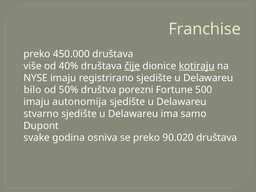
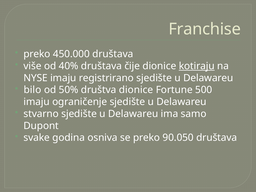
čije underline: present -> none (132, 66)
društva porezni: porezni -> dionice (136, 90)
autonomija: autonomija -> ograničenje (80, 102)
90.020: 90.020 -> 90.050 (178, 138)
